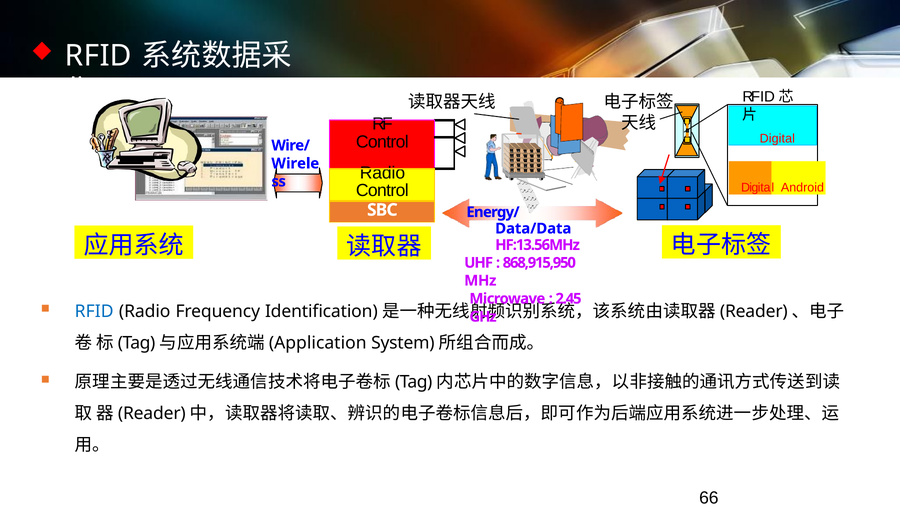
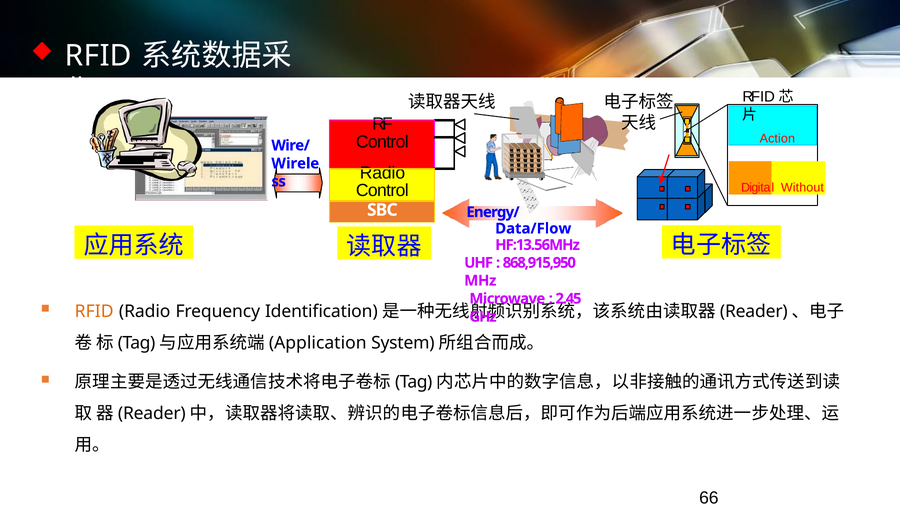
Digital: Digital -> Action (777, 138)
Android: Android -> Without (802, 188)
Data/Data: Data/Data -> Data/Flow (533, 228)
RFID colour: blue -> orange (94, 311)
